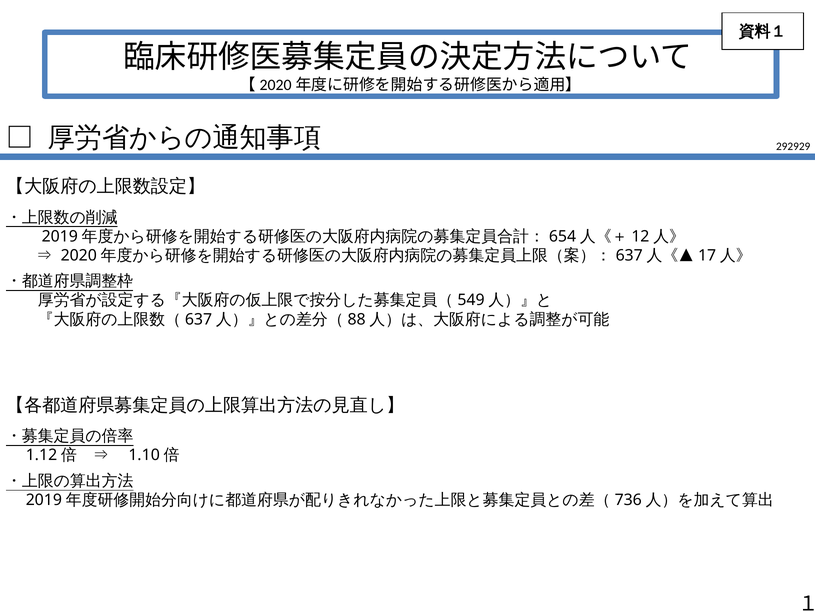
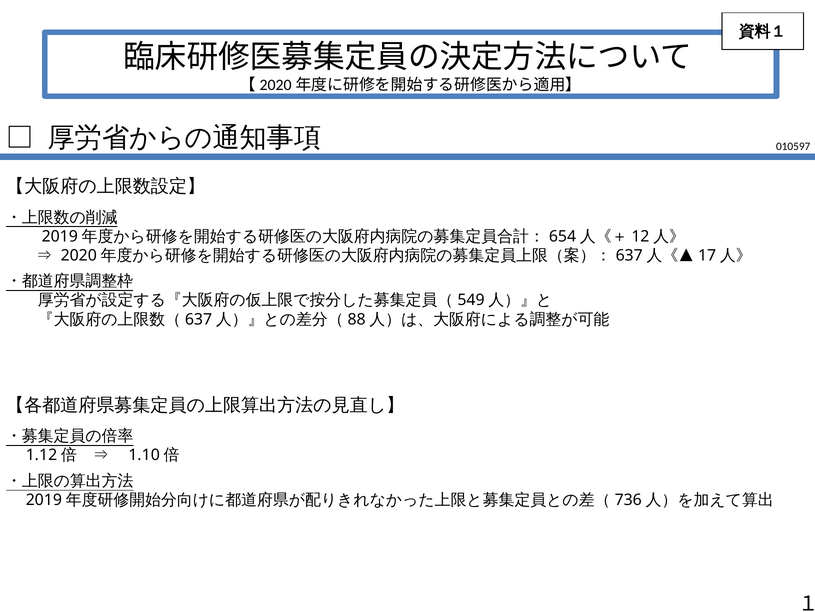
292929: 292929 -> 010597 (793, 146)
